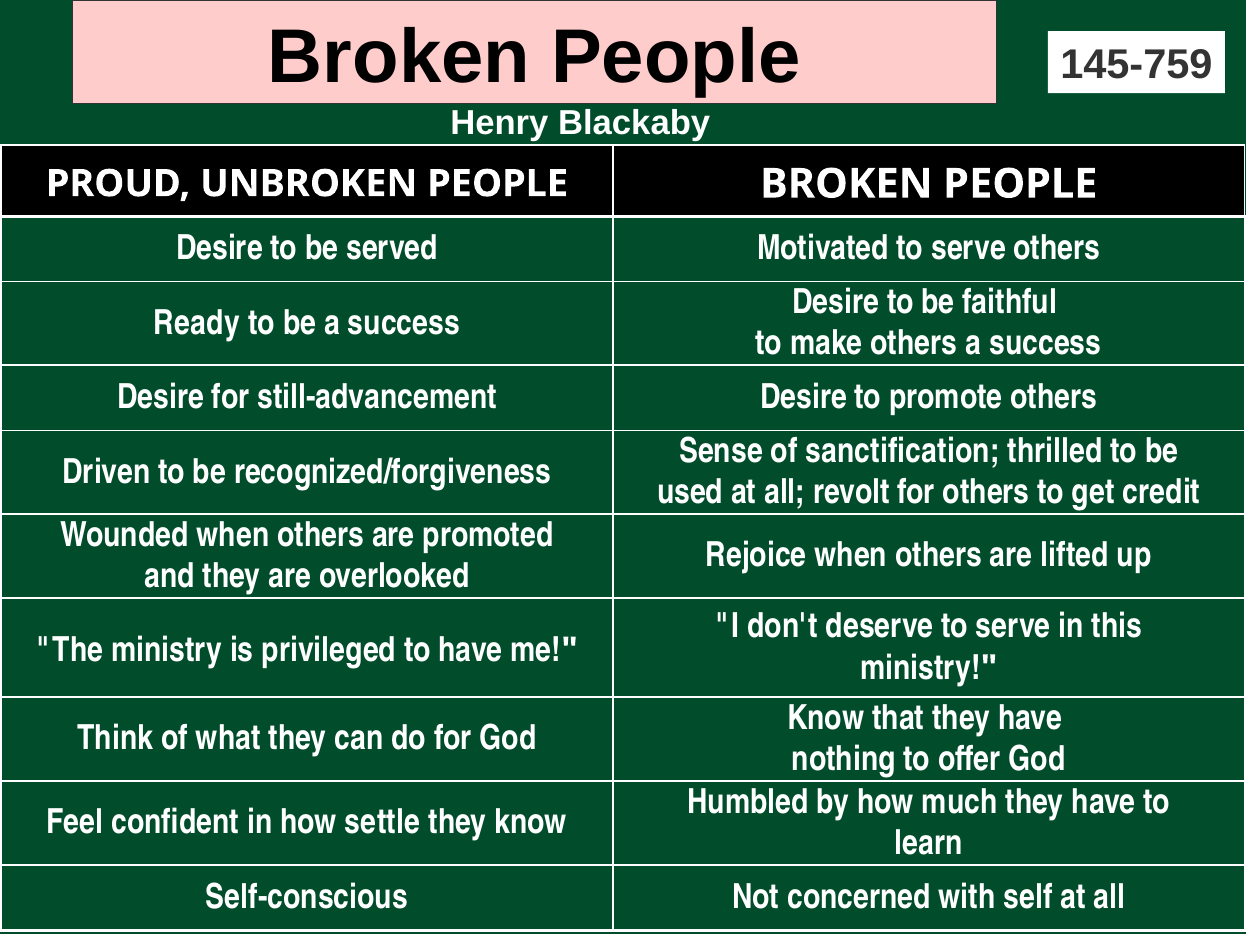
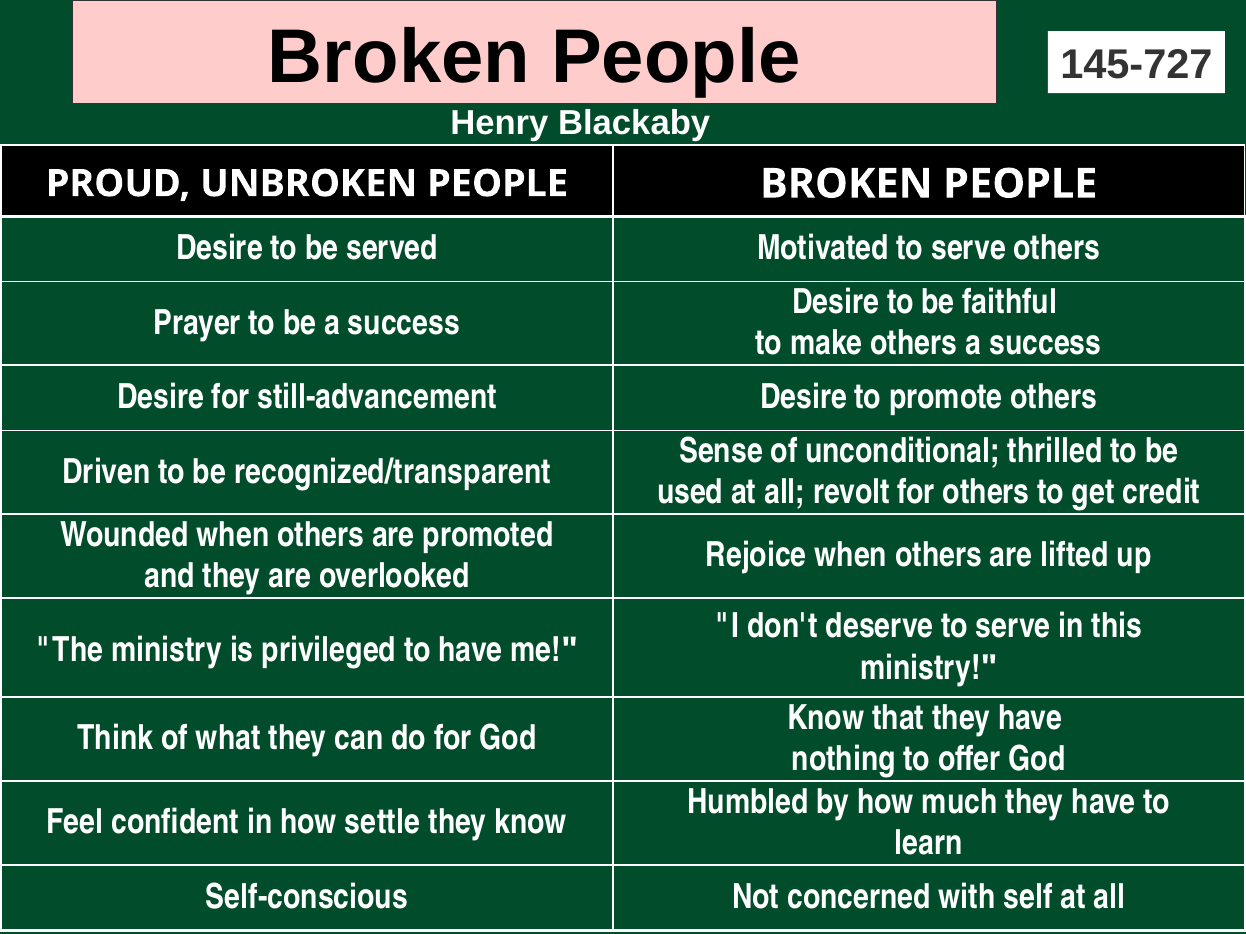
145-759: 145-759 -> 145-727 (1136, 65)
Ready: Ready -> Prayer (197, 323)
sanctification: sanctification -> unconditional (903, 451)
recognized/forgiveness: recognized/forgiveness -> recognized/transparent (393, 472)
